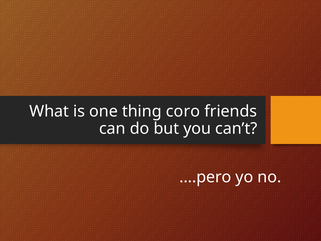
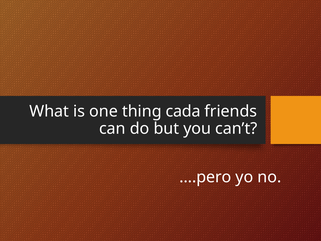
coro: coro -> cada (183, 111)
